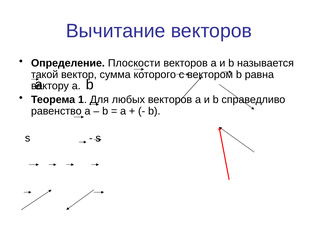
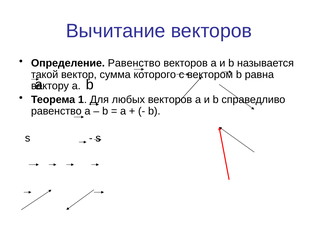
Определение Плоскости: Плоскости -> Равенство (134, 63)
